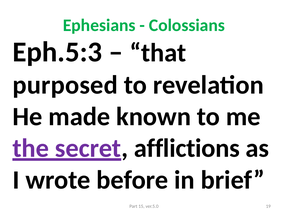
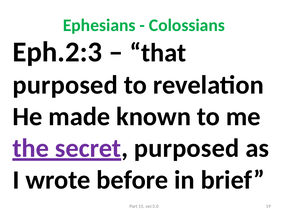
Eph.5:3: Eph.5:3 -> Eph.2:3 (57, 52)
secret afflictions: afflictions -> purposed (187, 148)
